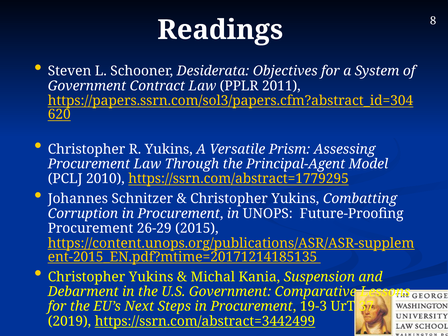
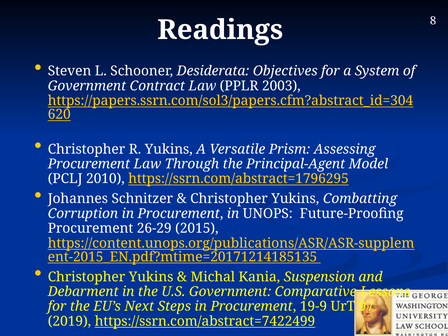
2011: 2011 -> 2003 (281, 86)
https://ssrn.com/abstract=1779295: https://ssrn.com/abstract=1779295 -> https://ssrn.com/abstract=1796295 (239, 179)
19-3: 19-3 -> 19-9 (313, 306)
37: 37 -> 97 (366, 306)
https://ssrn.com/abstract=3442499: https://ssrn.com/abstract=3442499 -> https://ssrn.com/abstract=7422499 (205, 321)
